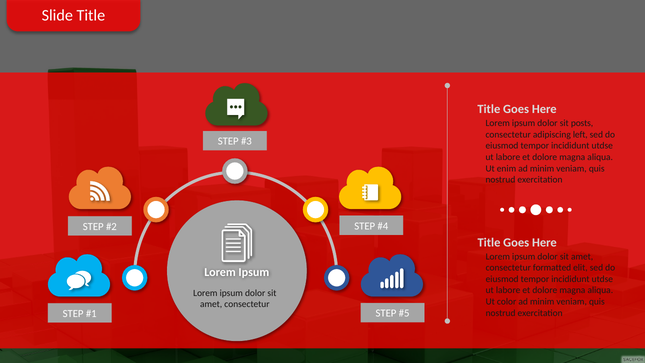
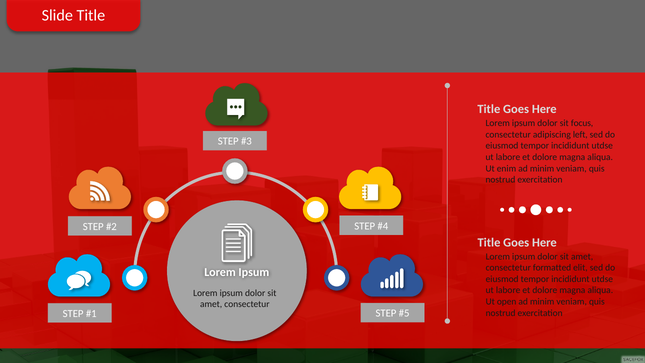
posts: posts -> focus (582, 123)
color: color -> open (507, 301)
